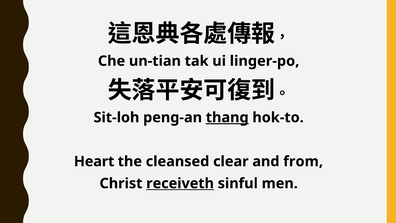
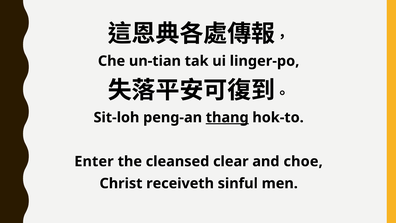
Heart: Heart -> Enter (94, 161)
from: from -> choe (303, 161)
receiveth underline: present -> none (180, 183)
